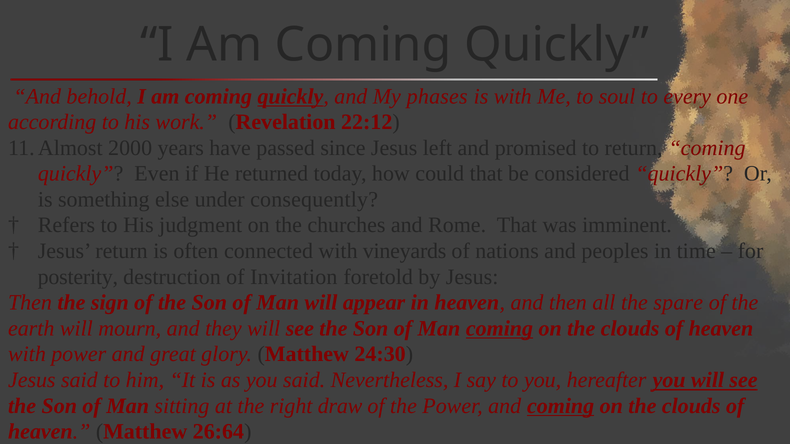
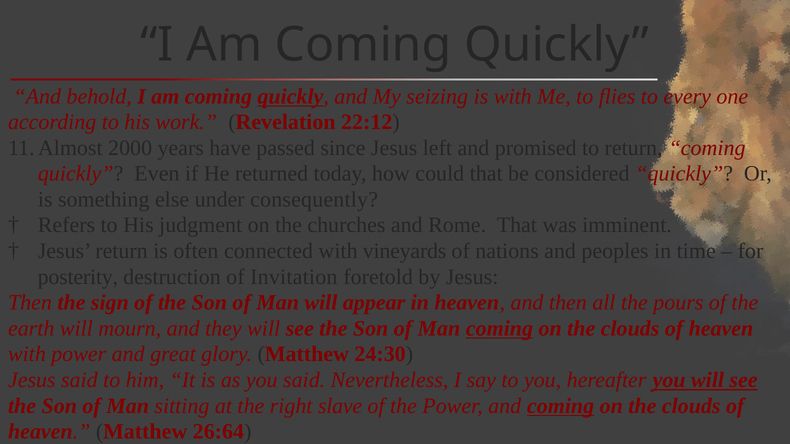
phases: phases -> seizing (437, 96)
soul: soul -> flies (617, 96)
spare: spare -> pours (678, 303)
draw: draw -> slave (340, 406)
